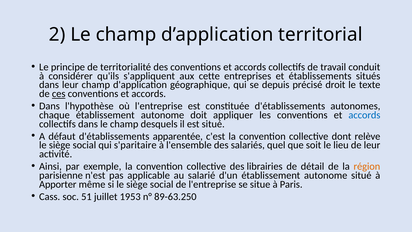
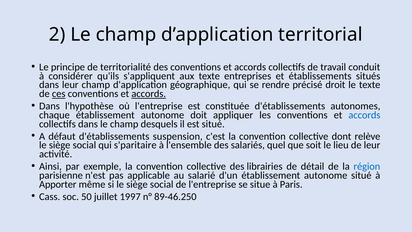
aux cette: cette -> texte (209, 76)
depuis: depuis -> rendre (276, 85)
accords underline: none -> present (149, 94)
apparentée: apparentée -> suspension (178, 136)
région colour: orange -> blue (367, 166)
51: 51 -> 50 (86, 196)
1953: 1953 -> 1997 (130, 196)
89-63.250: 89-63.250 -> 89-46.250 (175, 196)
